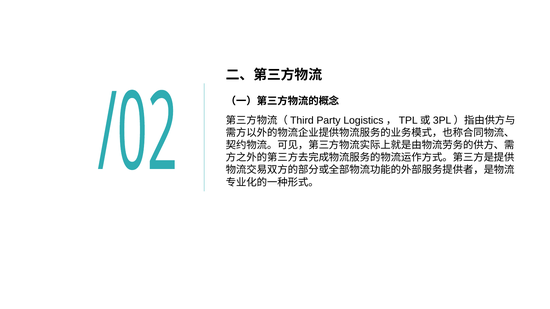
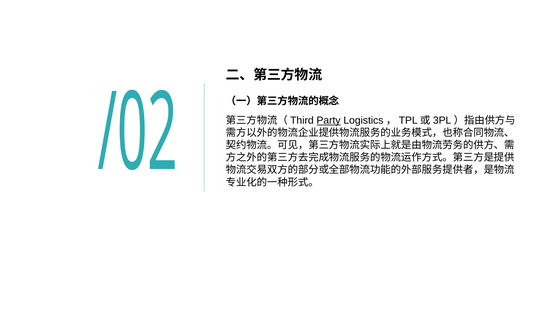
Party underline: none -> present (329, 121)
